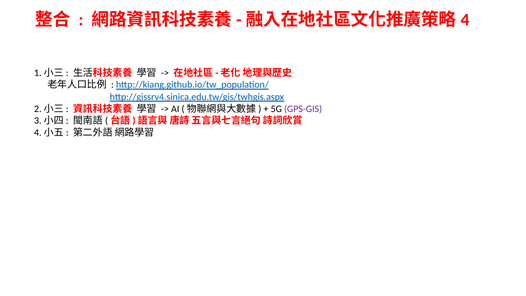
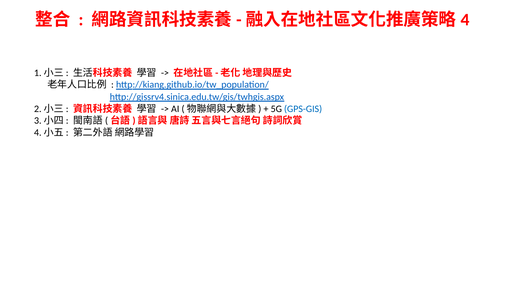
GPS-GIS colour: purple -> blue (303, 109)
